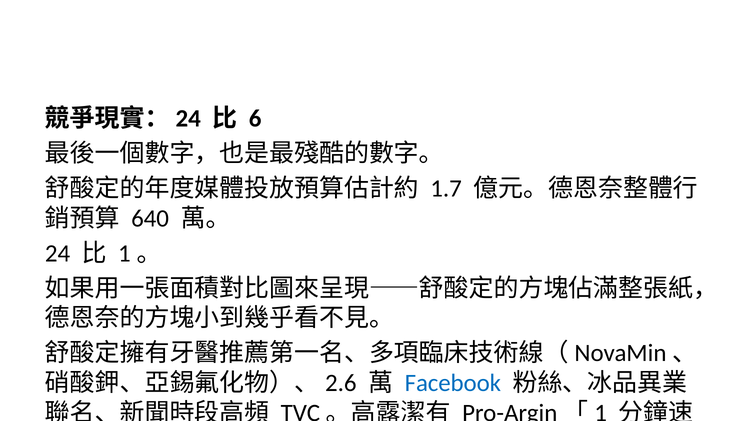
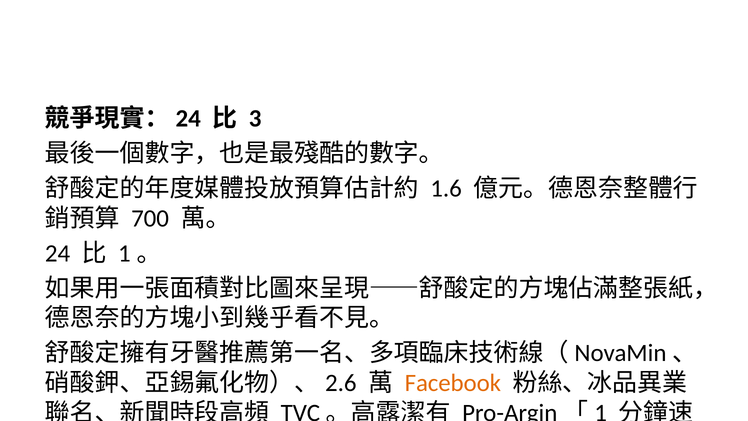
6: 6 -> 3 (255, 119)
1.7: 1.7 -> 1.6 (446, 188)
640: 640 -> 700 (150, 218)
Facebook colour: blue -> orange (453, 383)
